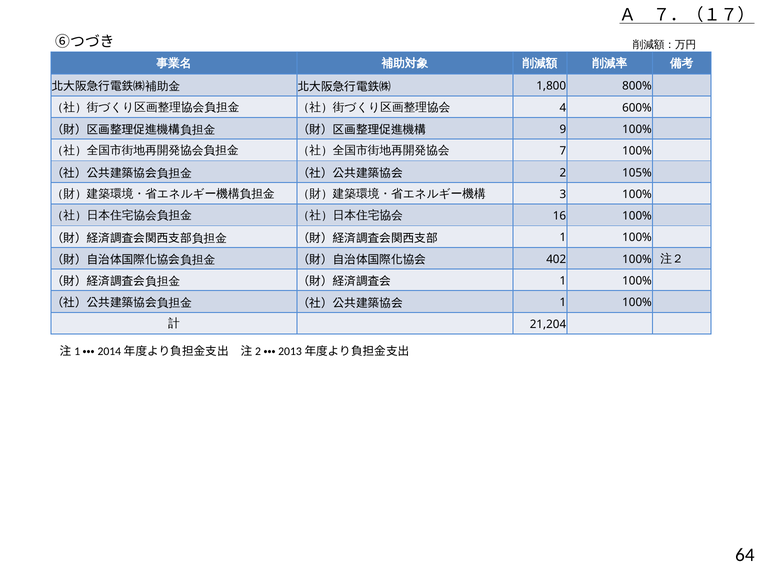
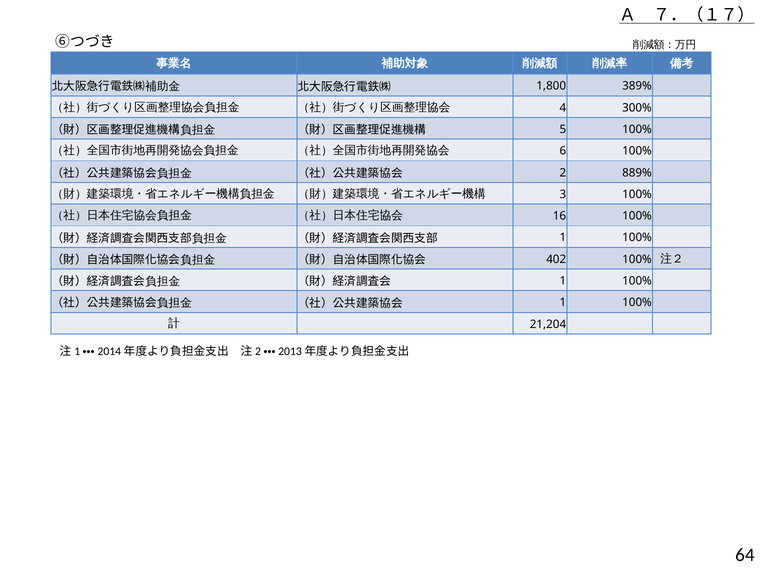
800%: 800% -> 389% (637, 86)
600%: 600% -> 300% (637, 108)
9: 9 -> 5 (563, 129)
7: 7 -> 6 (563, 151)
105%: 105% -> 889% (637, 173)
